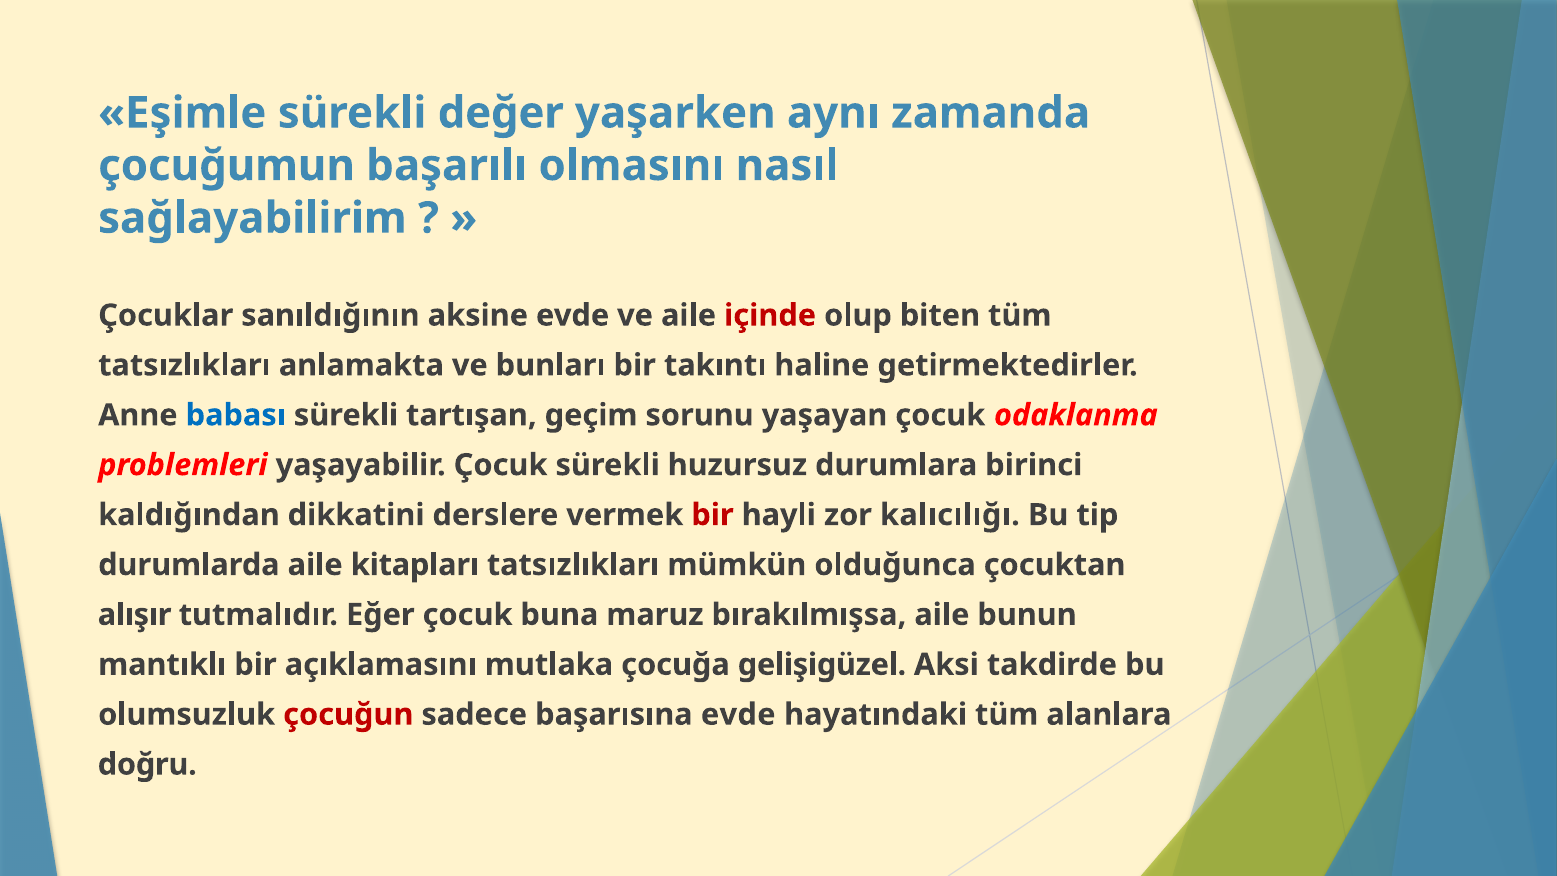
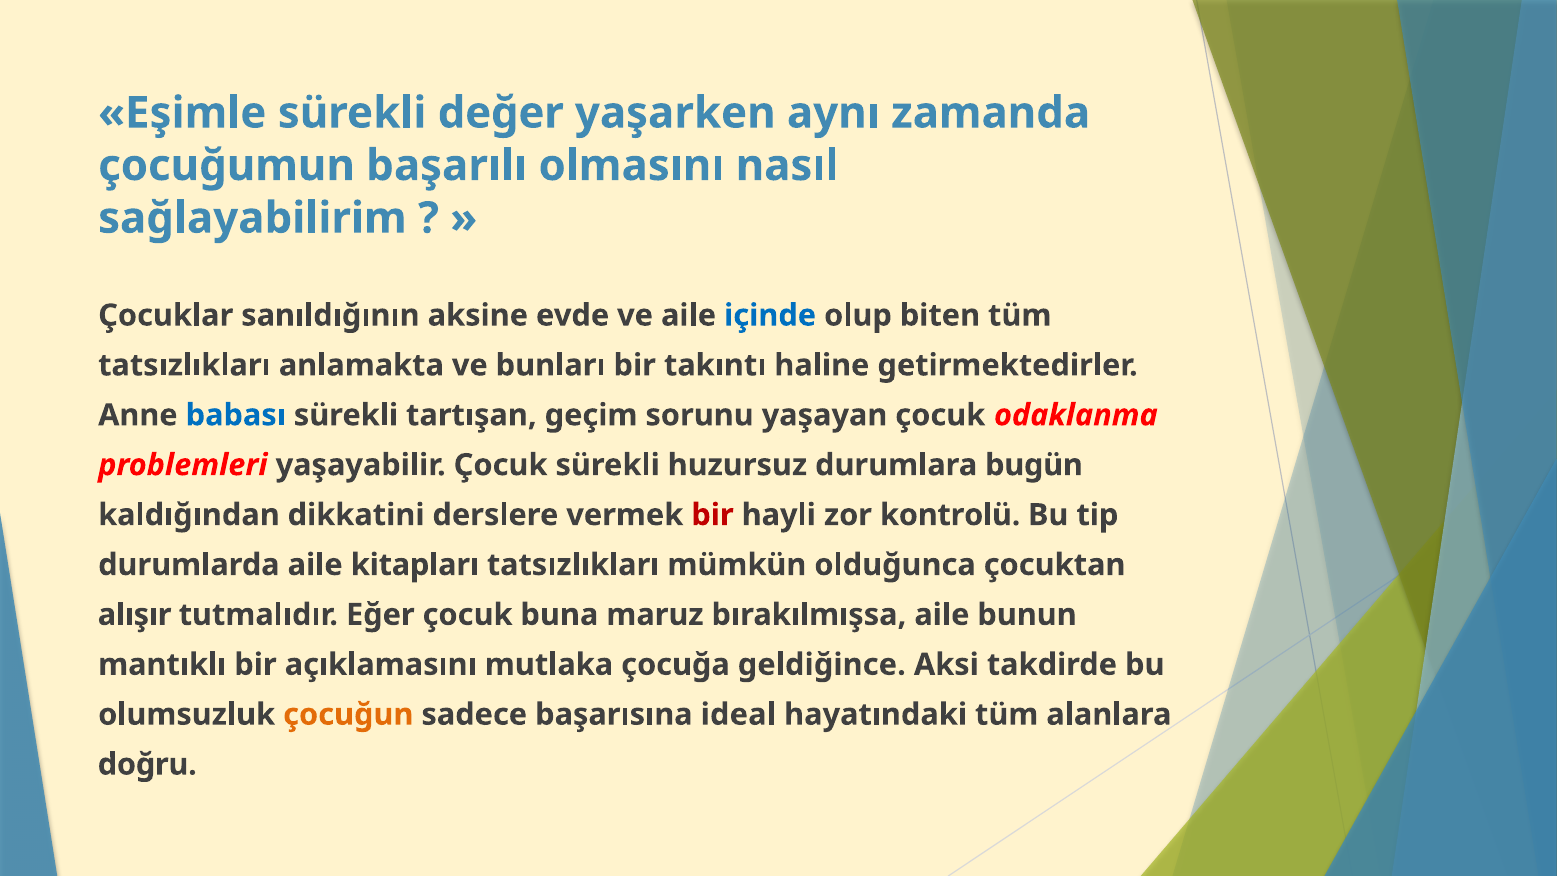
içinde colour: red -> blue (770, 315)
birinci: birinci -> bugün (1034, 465)
kalıcılığı: kalıcılığı -> kontrolü (950, 515)
gelişigüzel: gelişigüzel -> geldiğince (822, 665)
çocuğun colour: red -> orange (348, 714)
başarısına evde: evde -> ideal (738, 714)
